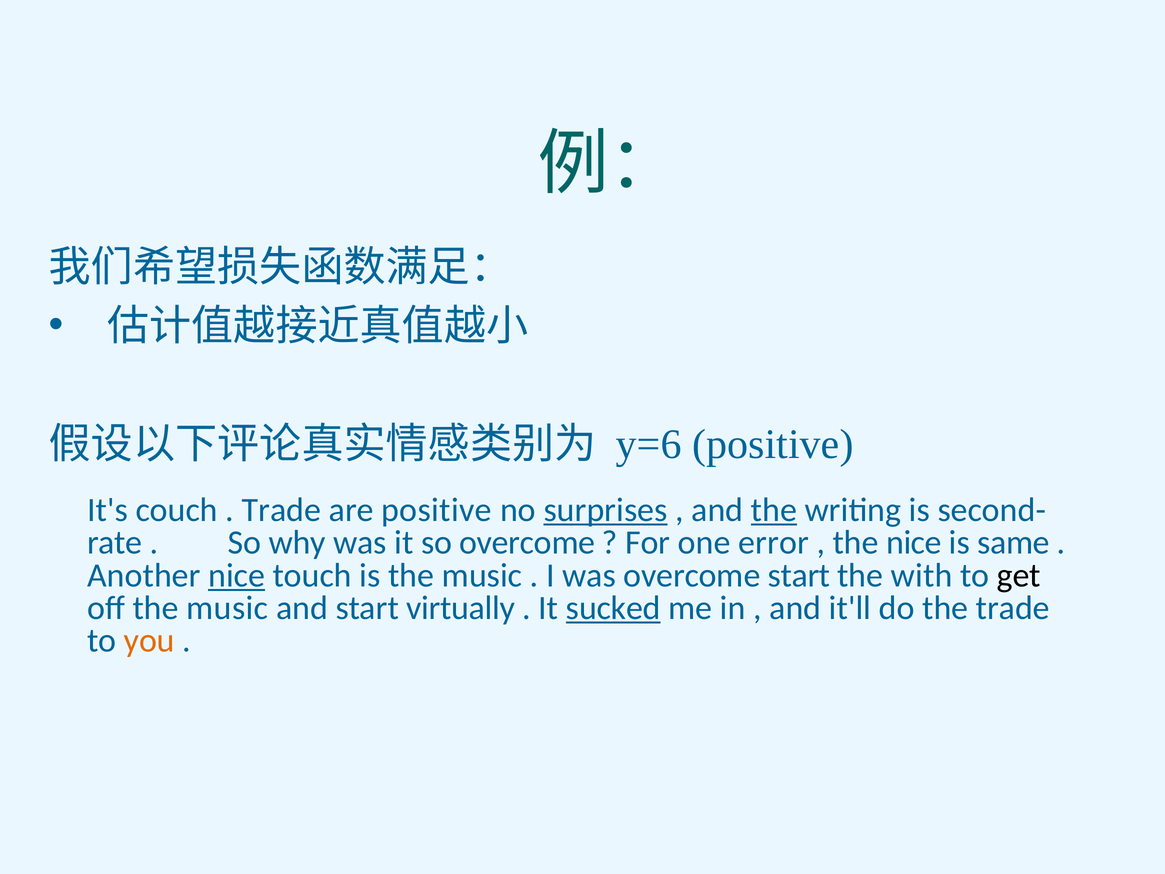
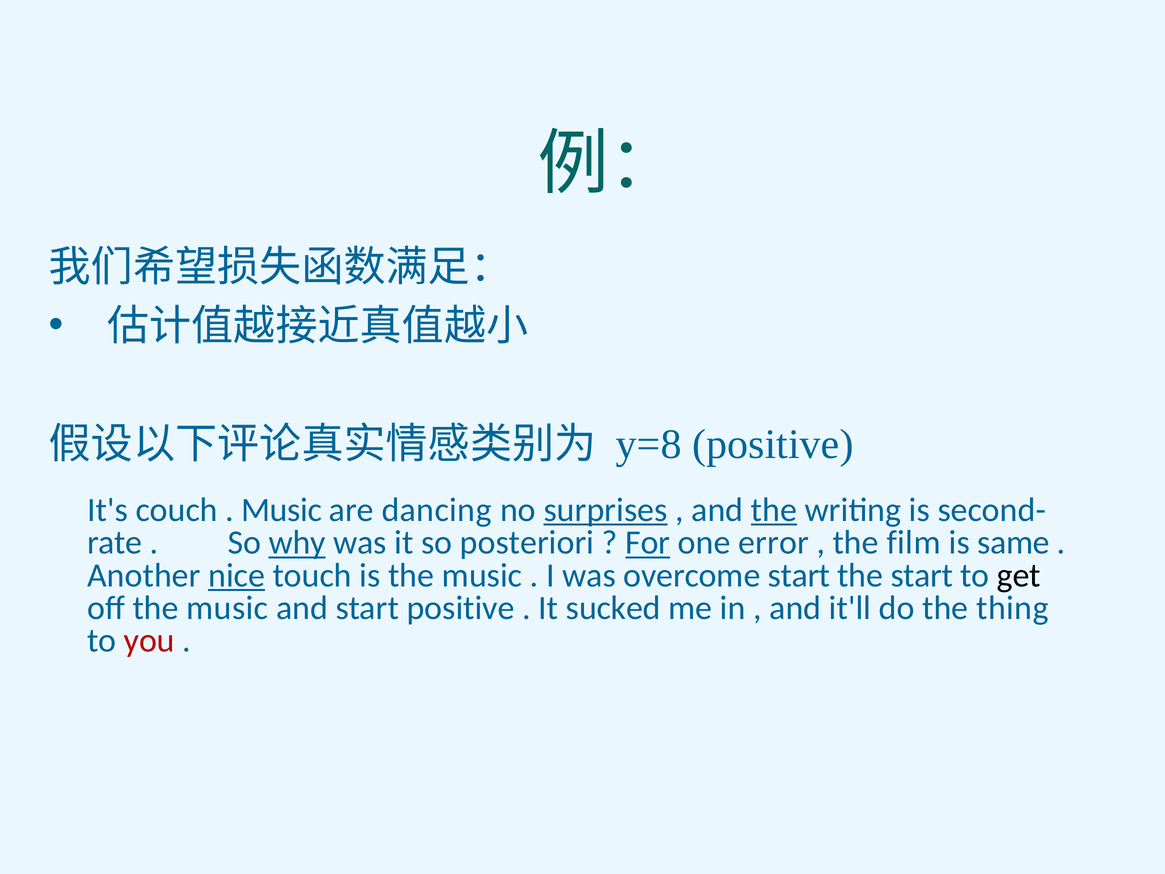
y=6: y=6 -> y=8 (649, 444)
Trade: Trade -> Music (282, 510)
are positive: positive -> dancing (437, 510)
why underline: none -> present (297, 543)
so overcome: overcome -> posteriori (527, 543)
For underline: none -> present (648, 543)
the nice: nice -> film (914, 543)
the with: with -> start (922, 575)
start virtually: virtually -> positive (461, 608)
sucked underline: present -> none (613, 608)
the trade: trade -> thing (1013, 608)
you colour: orange -> red (149, 640)
